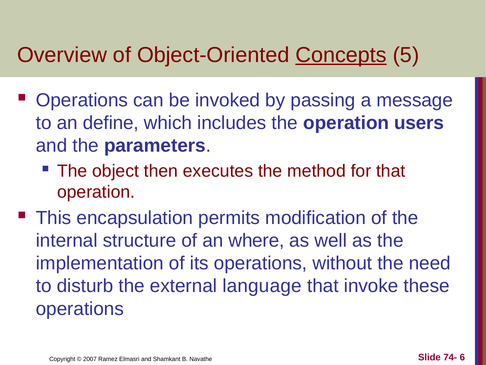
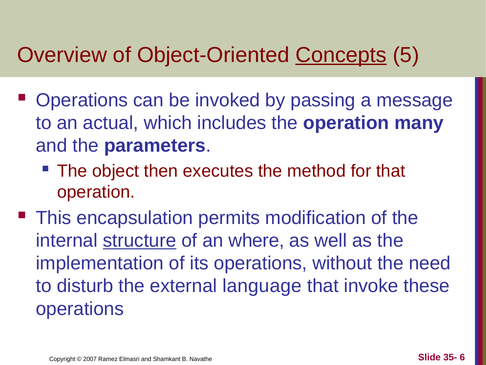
define: define -> actual (111, 123)
users: users -> many (419, 123)
structure underline: none -> present (140, 240)
74-: 74- -> 35- (450, 357)
